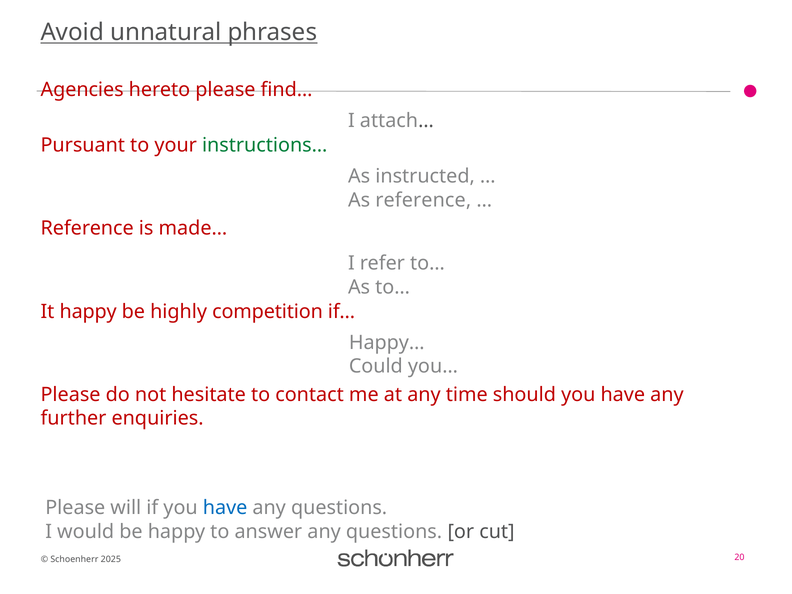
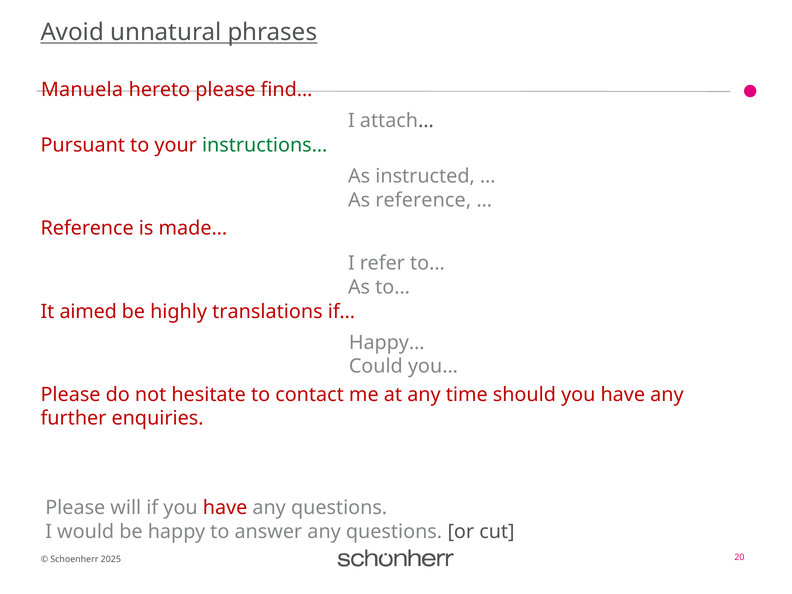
Agencies: Agencies -> Manuela (82, 90)
It happy: happy -> aimed (88, 312)
competition: competition -> translations (267, 312)
have colour: blue -> red (225, 508)
